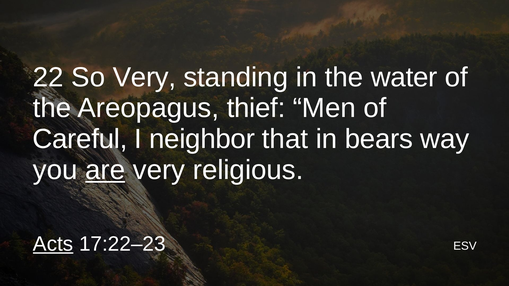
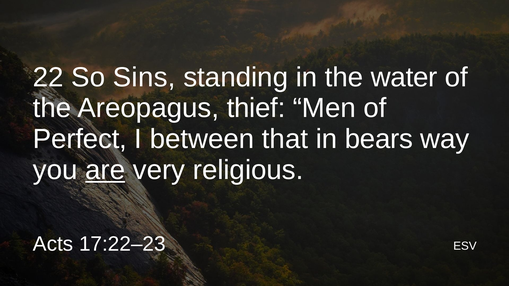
So Very: Very -> Sins (144, 77)
Careful: Careful -> Perfect (80, 139)
neighbor: neighbor -> between (202, 139)
Acts underline: present -> none (53, 244)
